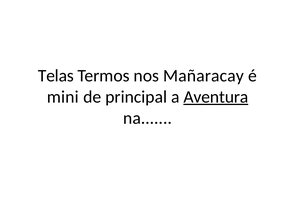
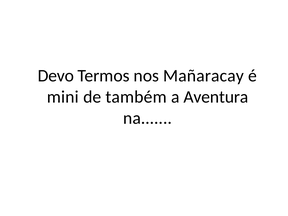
Telas: Telas -> Devo (56, 76)
principal: principal -> também (136, 97)
Aventura underline: present -> none (216, 97)
